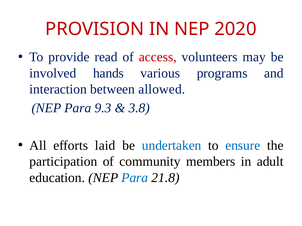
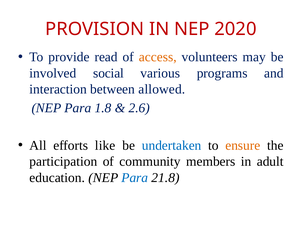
access colour: red -> orange (158, 57)
hands: hands -> social (109, 73)
9.3: 9.3 -> 1.8 (103, 108)
3.8: 3.8 -> 2.6 (139, 108)
laid: laid -> like (105, 146)
ensure colour: blue -> orange (243, 146)
